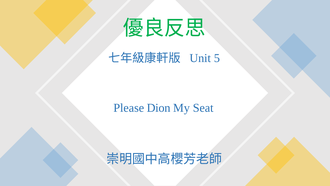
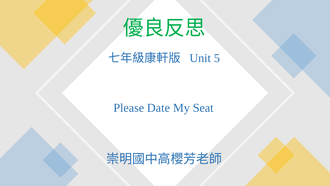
Dion: Dion -> Date (158, 108)
